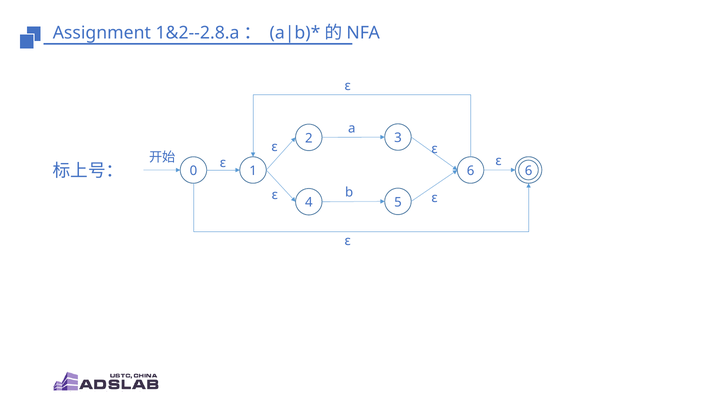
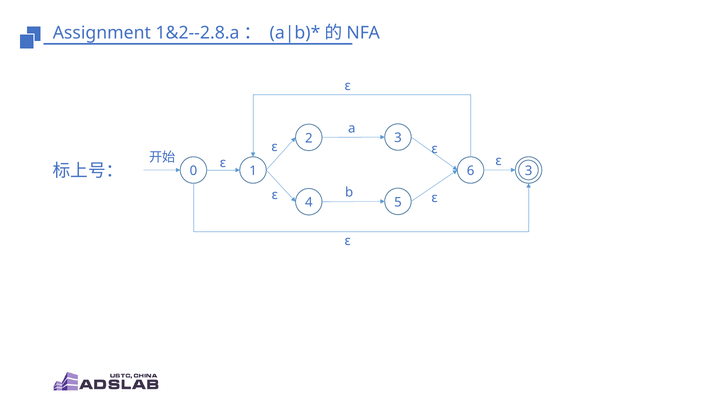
0 6: 6 -> 3 (529, 171)
